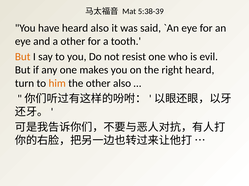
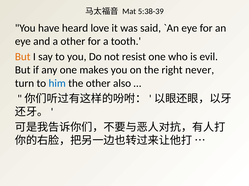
heard also: also -> love (100, 28)
right heard: heard -> never (200, 70)
him colour: orange -> blue (57, 84)
